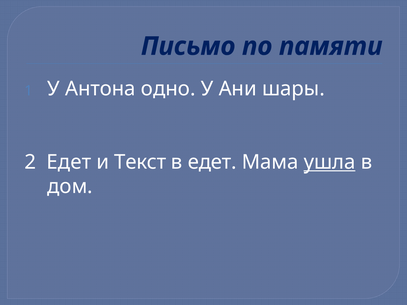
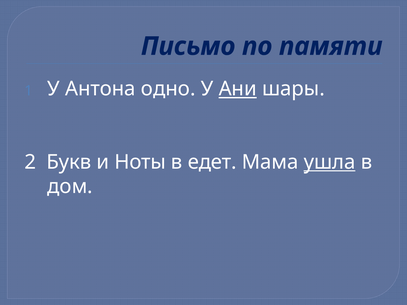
Ани underline: none -> present (238, 89)
2 Едет: Едет -> Букв (69, 162)
Текст: Текст -> Ноты (140, 162)
